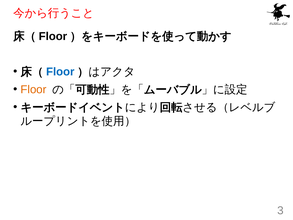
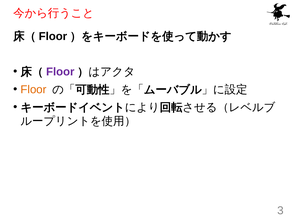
Floor colour: blue -> purple (60, 72)
